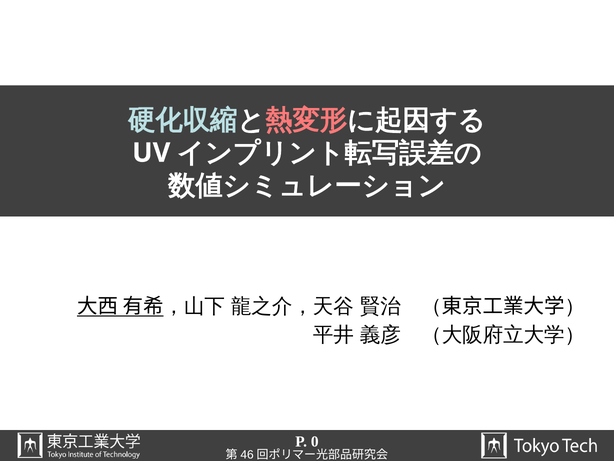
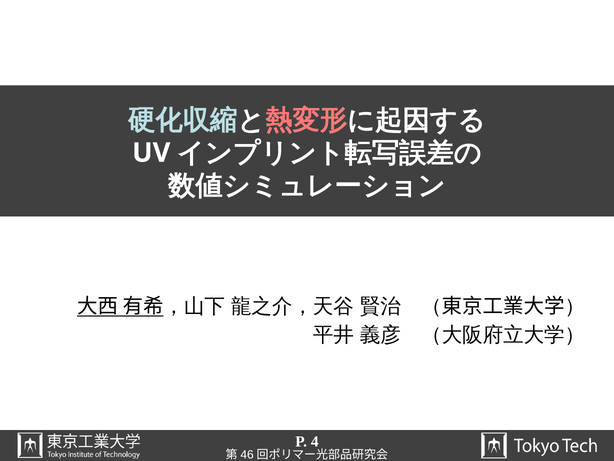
0: 0 -> 4 (315, 441)
